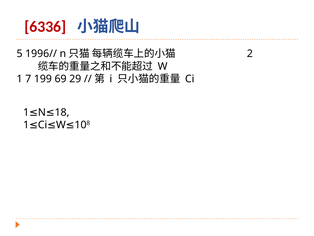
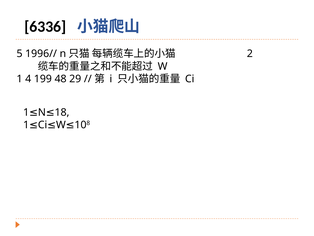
6336 colour: red -> black (45, 27)
7: 7 -> 4 (28, 79)
69: 69 -> 48 (61, 79)
